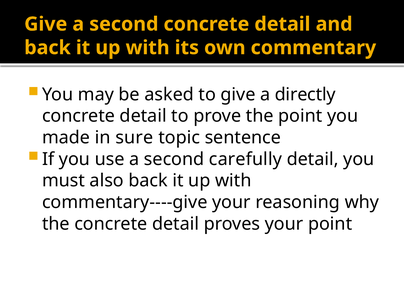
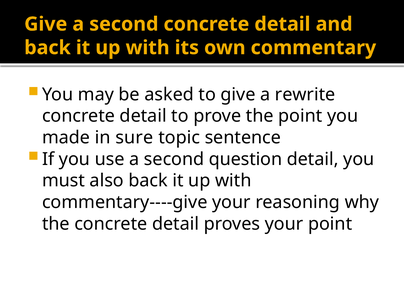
directly: directly -> rewrite (305, 95)
carefully: carefully -> question (246, 159)
